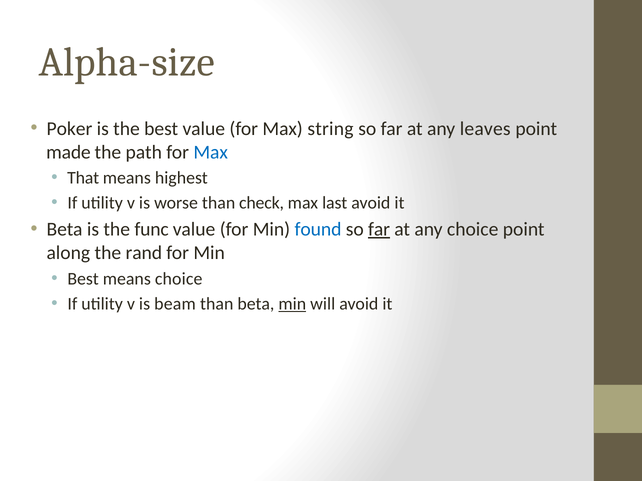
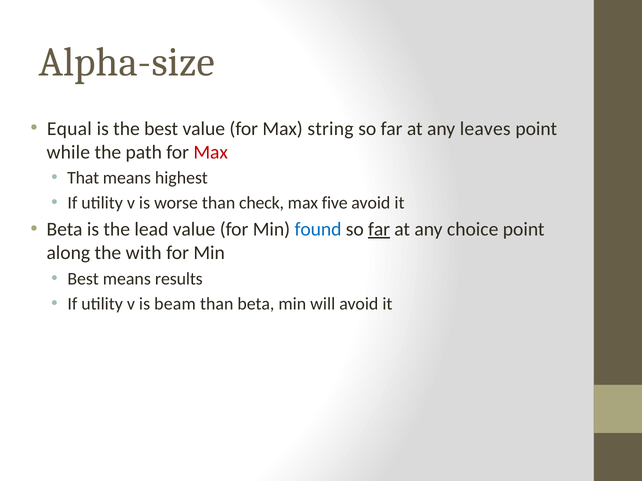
Poker: Poker -> Equal (69, 129)
made: made -> while (68, 152)
Max colour: blue -> red (211, 152)
last: last -> five (335, 203)
func: func -> lead (151, 230)
rand: rand -> with (144, 253)
means choice: choice -> results (179, 279)
min underline: present -> none (292, 304)
